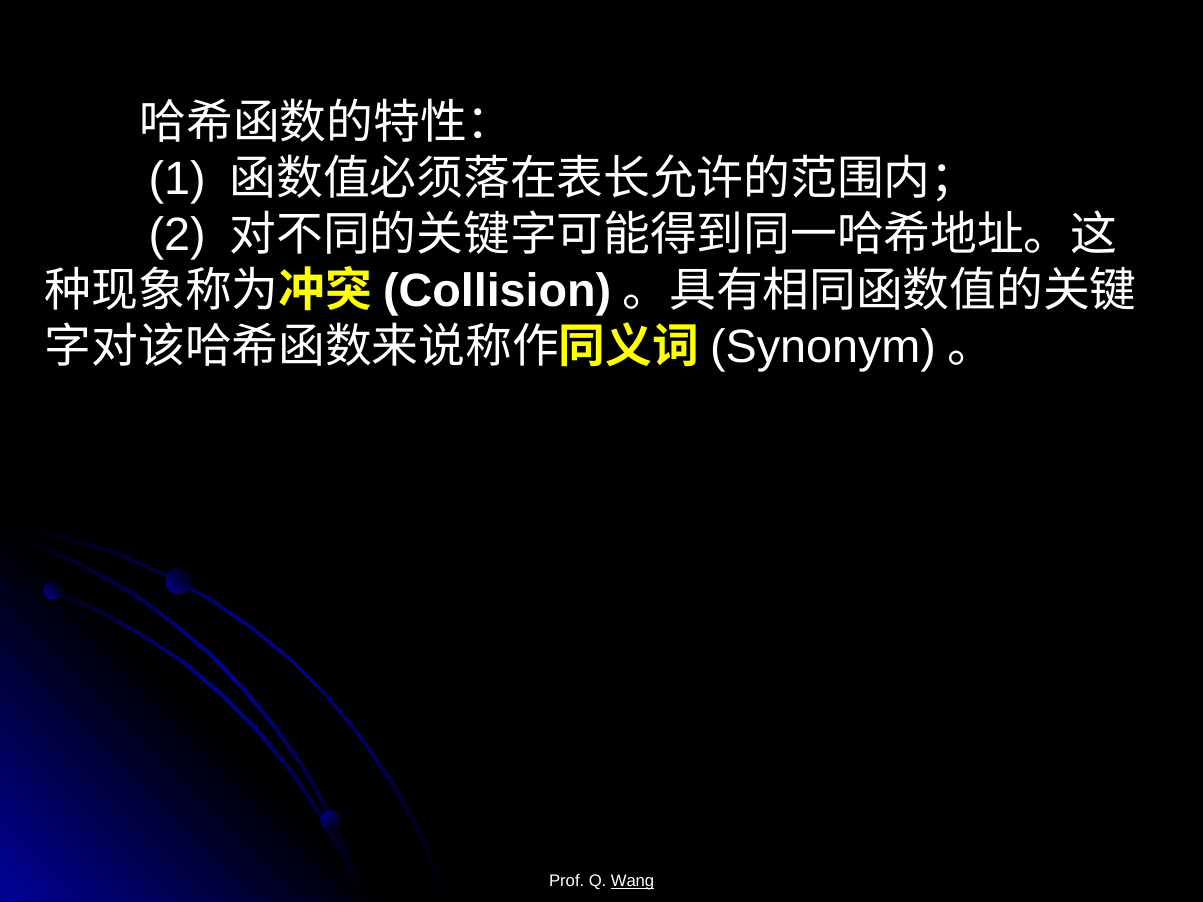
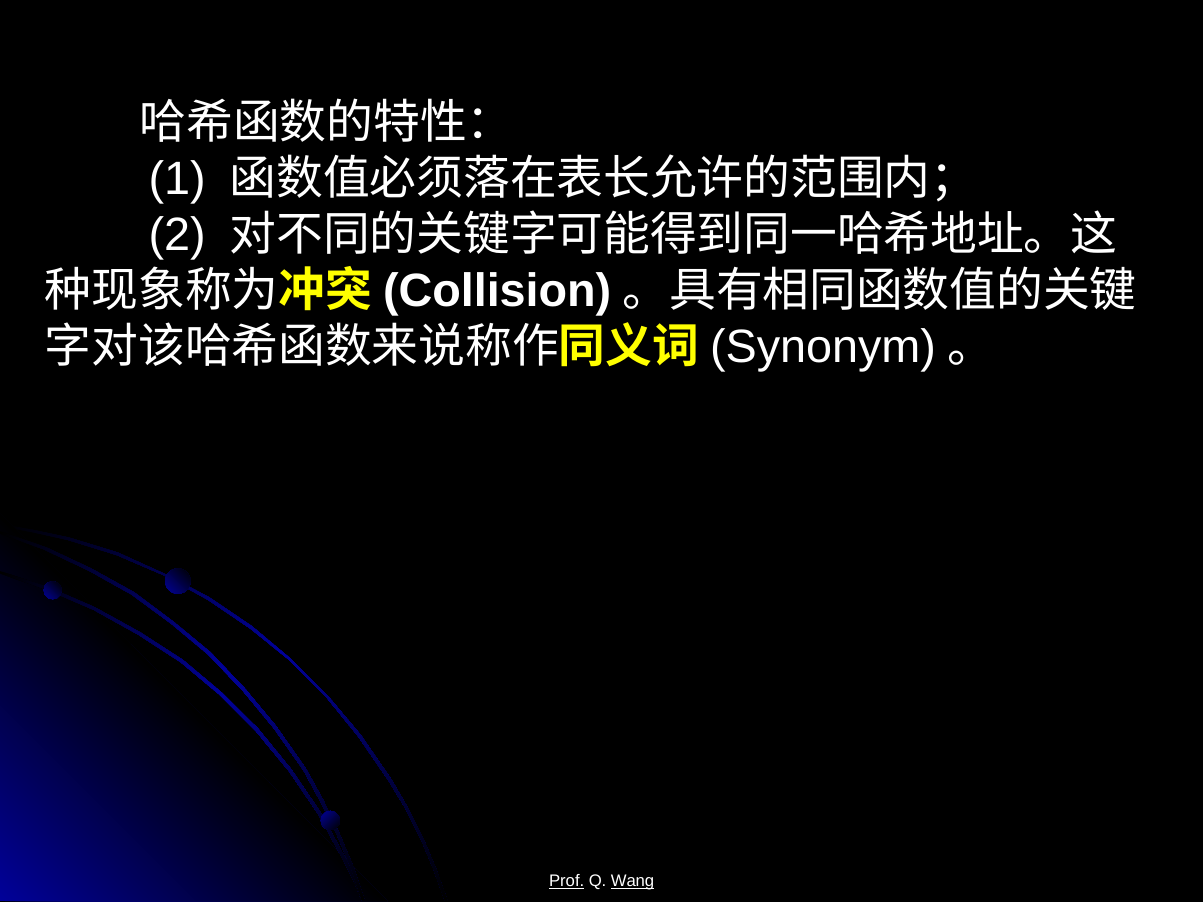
Prof underline: none -> present (567, 881)
